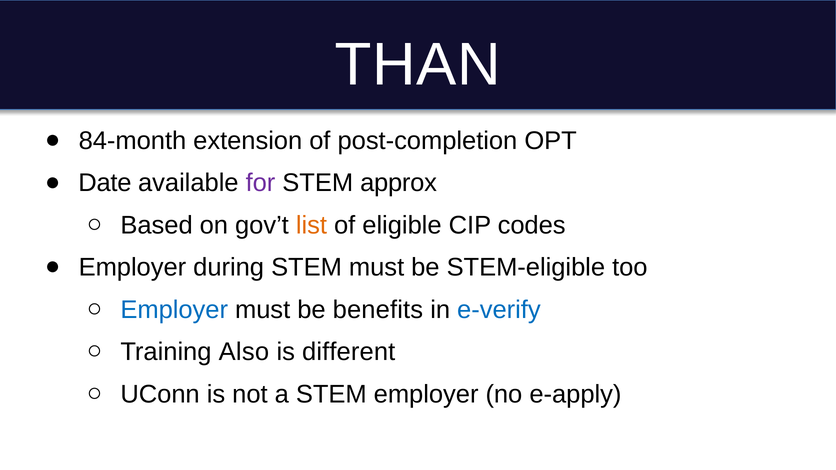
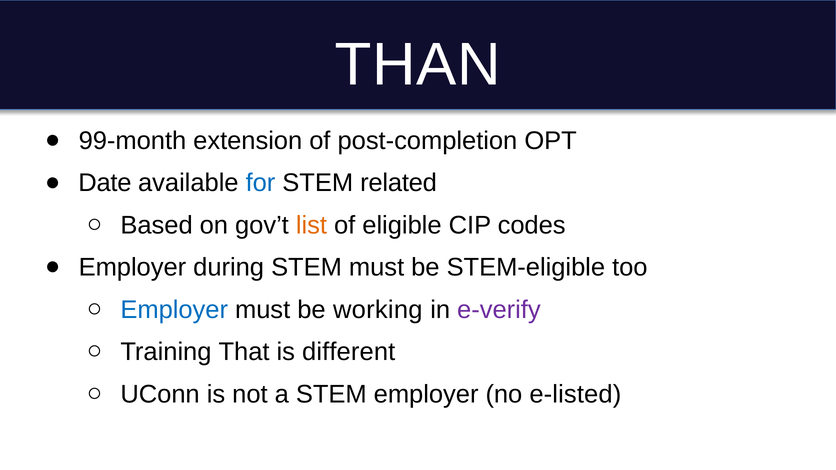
84-month: 84-month -> 99-month (132, 141)
for colour: purple -> blue (260, 183)
approx: approx -> related (399, 183)
benefits: benefits -> working (378, 310)
e-verify colour: blue -> purple (499, 310)
Also: Also -> That (244, 352)
e-apply: e-apply -> e-listed (575, 394)
